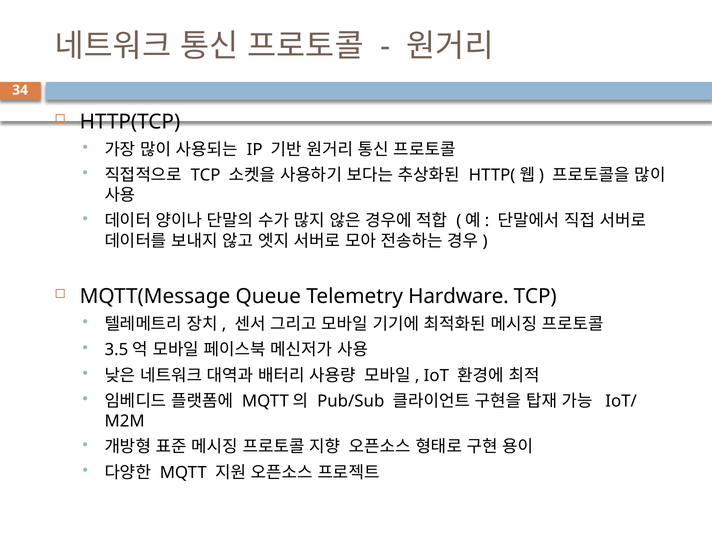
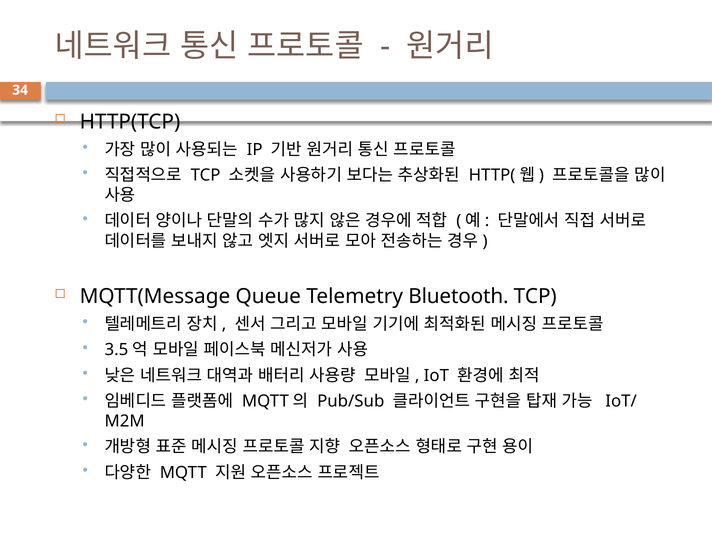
Hardware: Hardware -> Bluetooth (458, 297)
